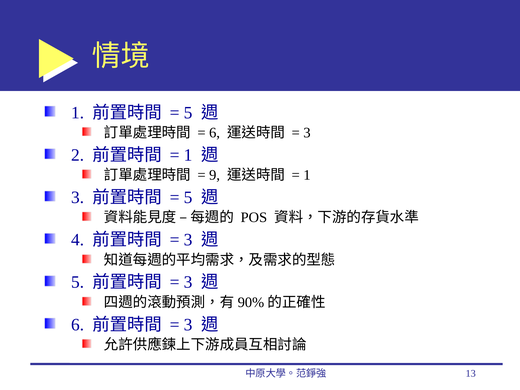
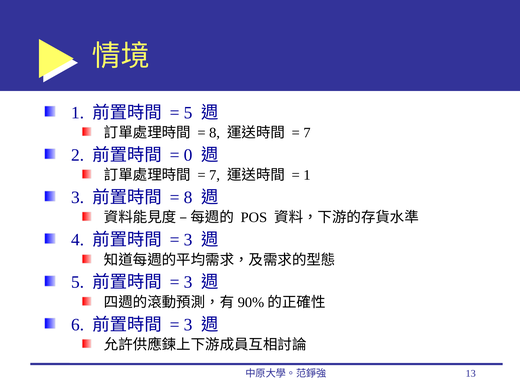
6: 6 -> 8 (215, 133)
3: 3 -> 7 (307, 133)
1: 1 -> 0 (188, 155)
9: 9 -> 7 (215, 175)
5: 5 -> 8 (188, 197)
